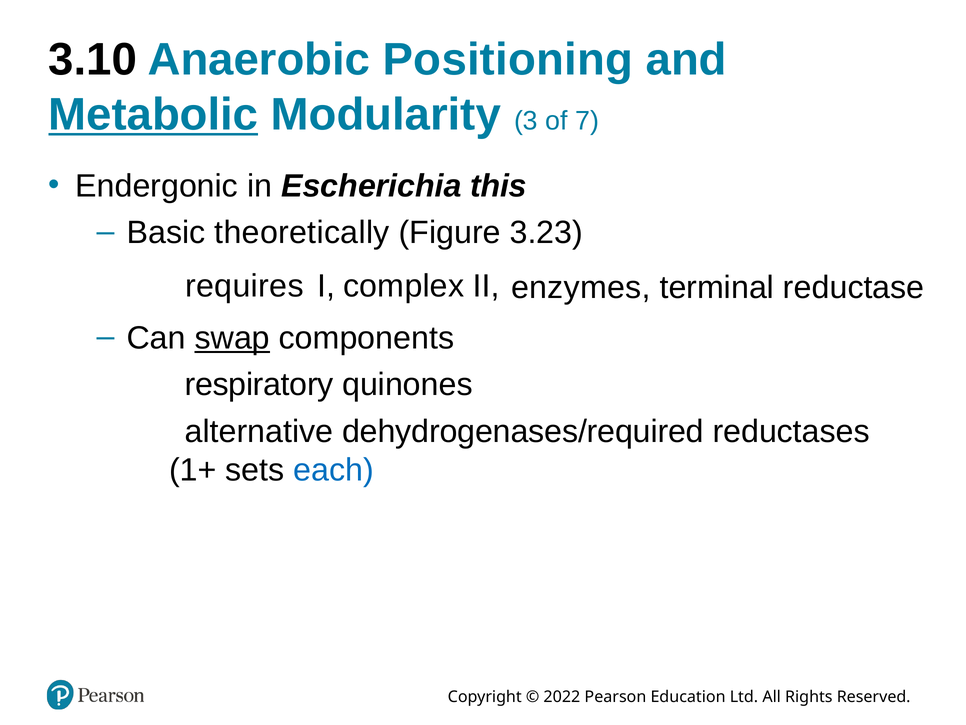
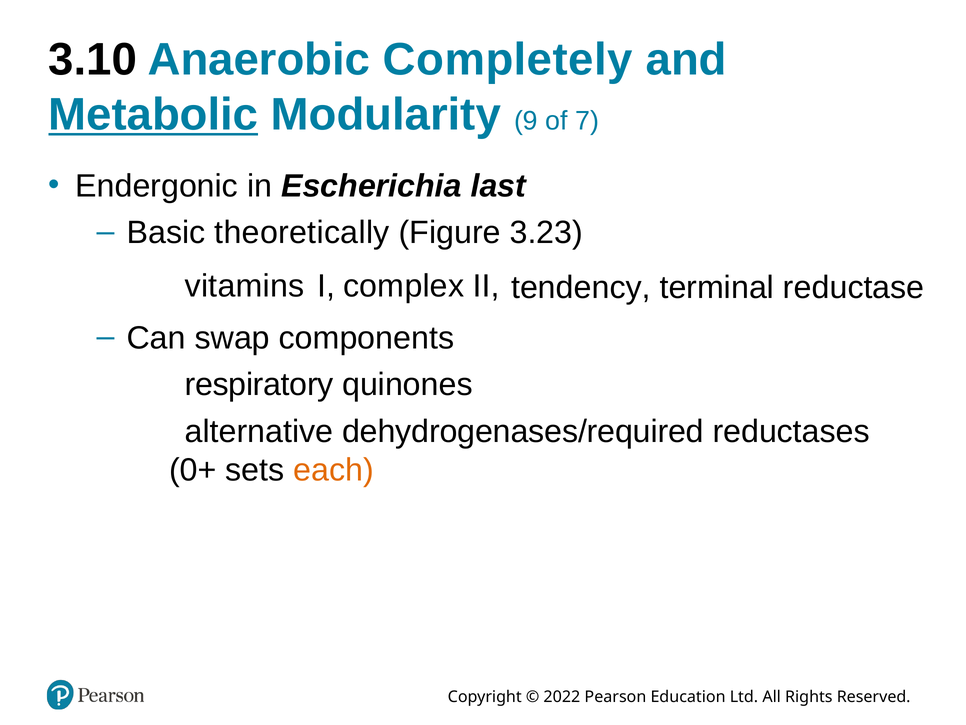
Positioning: Positioning -> Completely (508, 60)
3: 3 -> 9 (526, 121)
this: this -> last (498, 186)
requires: requires -> vitamins (245, 286)
enzymes: enzymes -> tendency (581, 288)
swap underline: present -> none (232, 338)
1+: 1+ -> 0+ (193, 470)
each colour: blue -> orange (334, 470)
